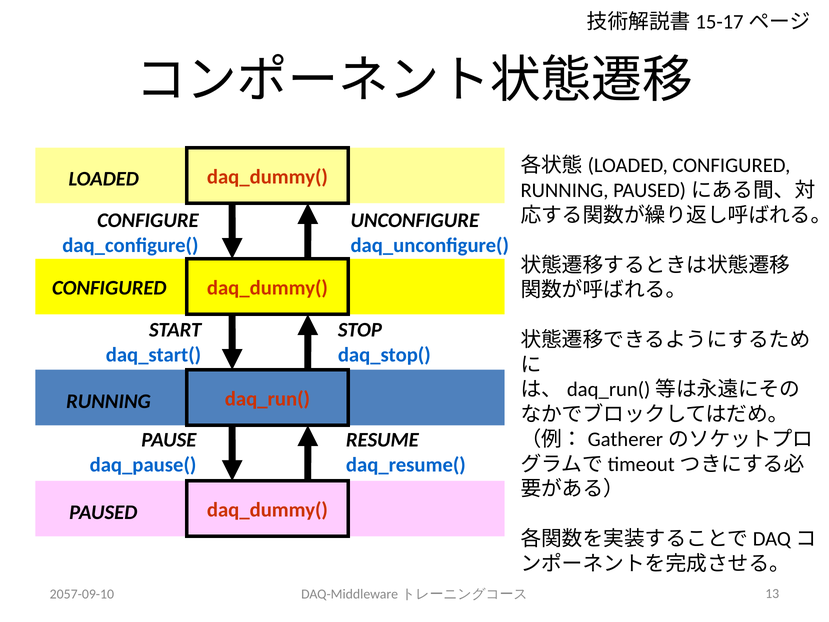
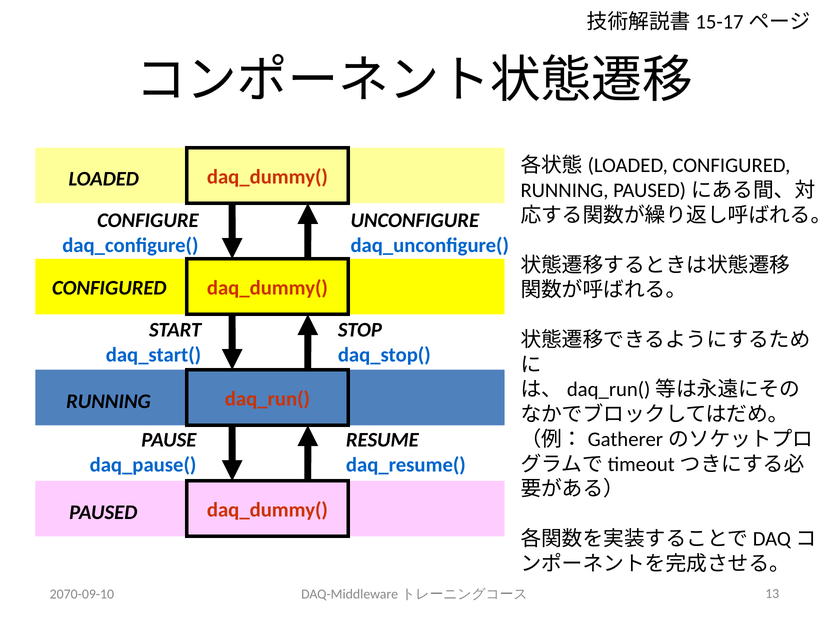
2057-09-10: 2057-09-10 -> 2070-09-10 (82, 594)
